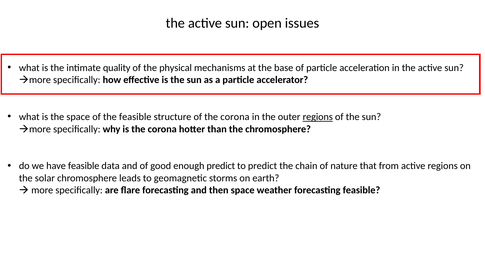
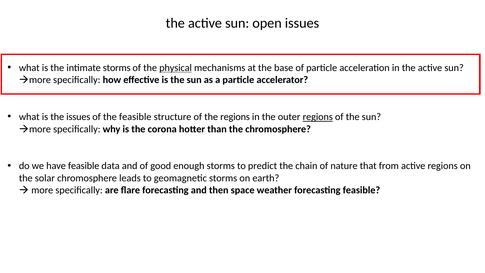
intimate quality: quality -> storms (117, 68)
physical underline: none -> present (176, 68)
the space: space -> issues (78, 117)
of the corona: corona -> regions (235, 117)
enough predict: predict -> storms (221, 166)
